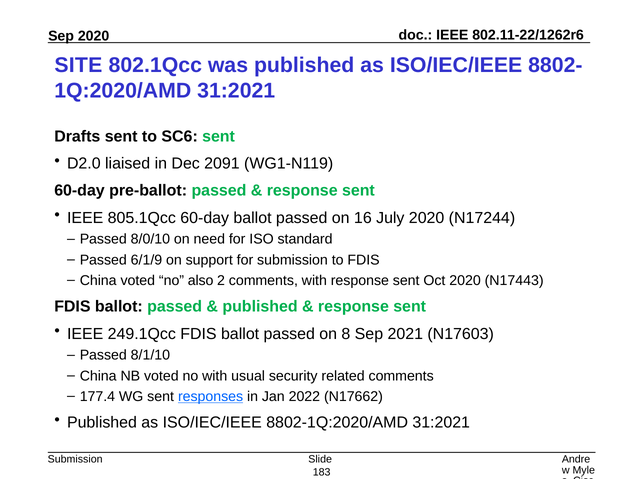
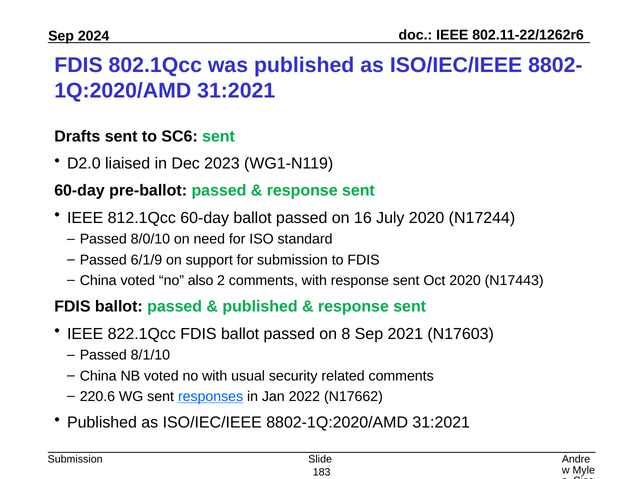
Sep 2020: 2020 -> 2024 (94, 36)
SITE: SITE -> FDIS (78, 65)
2091: 2091 -> 2023 (222, 163)
805.1Qcc: 805.1Qcc -> 812.1Qcc (142, 218)
249.1Qcc: 249.1Qcc -> 822.1Qcc (142, 333)
177.4: 177.4 -> 220.6 (97, 396)
